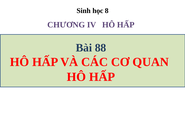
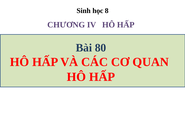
88: 88 -> 80 (101, 48)
